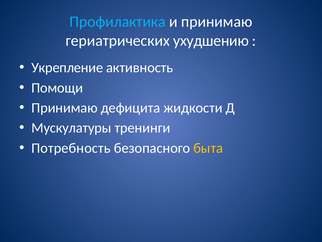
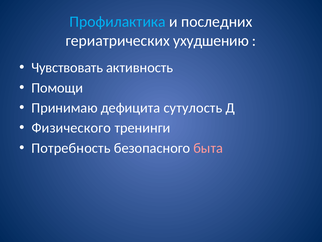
и принимаю: принимаю -> последних (217, 22)
Укрепление: Укрепление -> Чувствовать (67, 68)
жидкости: жидкости -> сутулость (193, 108)
Мускулатуры: Мускулатуры -> Физического (71, 128)
быта colour: yellow -> pink (208, 148)
